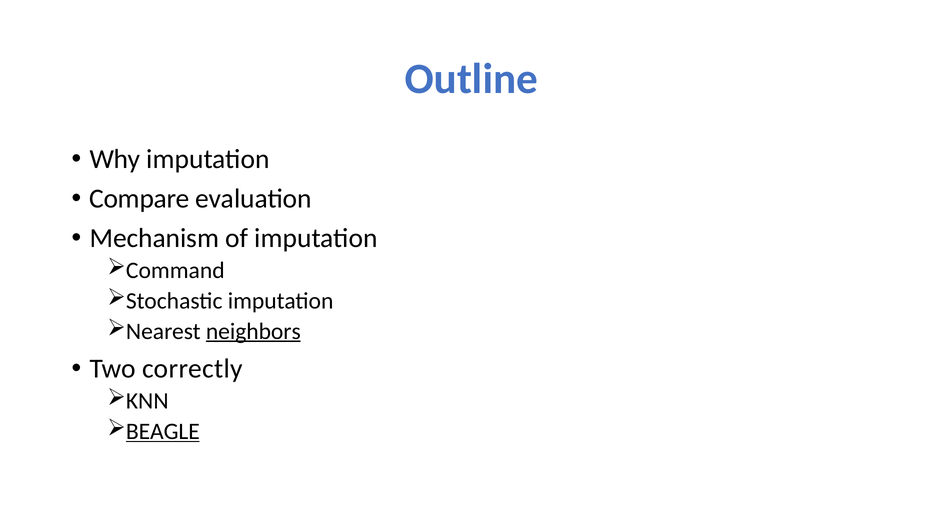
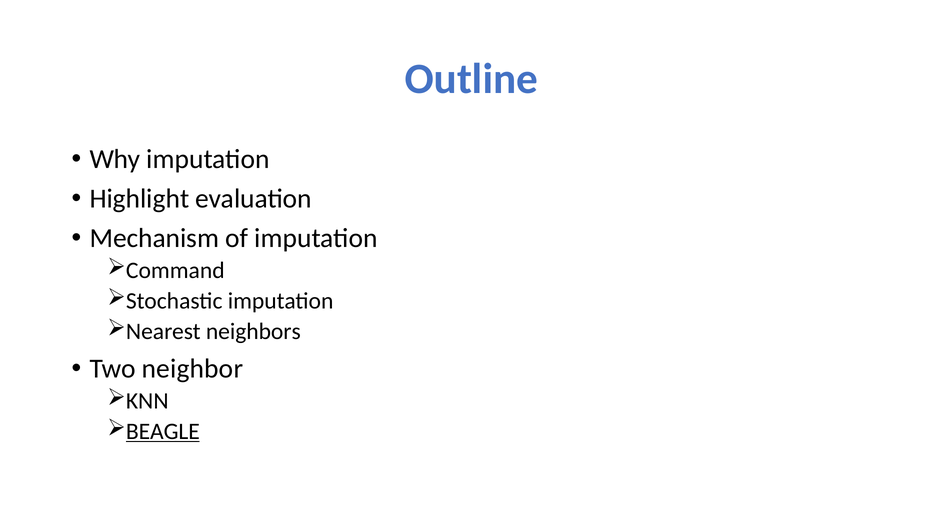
Compare: Compare -> Highlight (139, 199)
neighbors underline: present -> none (253, 332)
correctly: correctly -> neighbor (192, 369)
